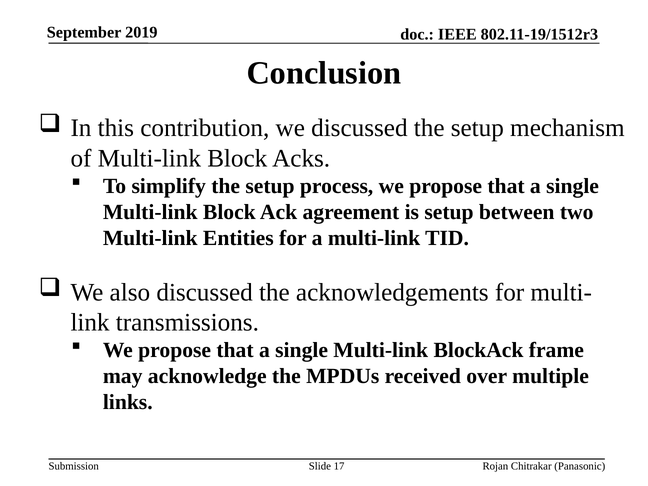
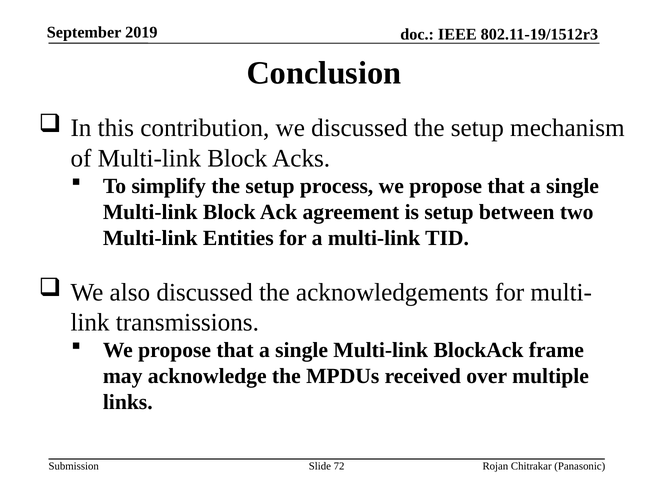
17: 17 -> 72 (339, 466)
